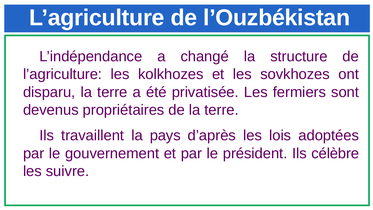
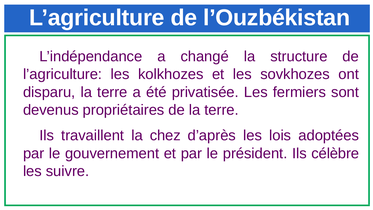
pays: pays -> chez (165, 135)
